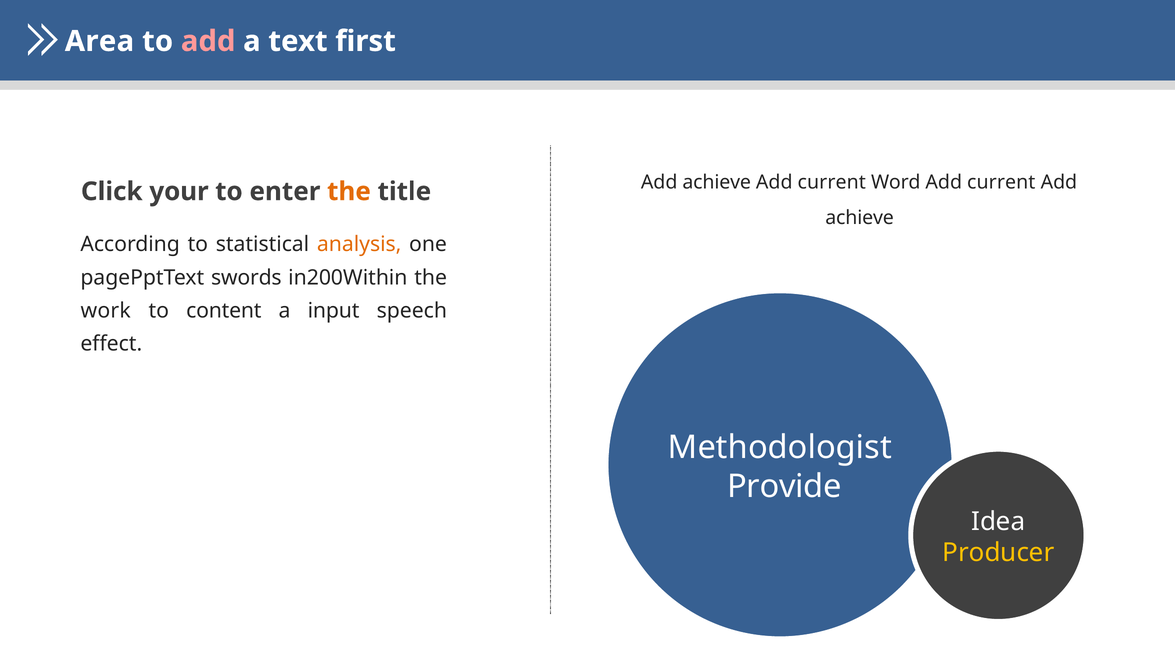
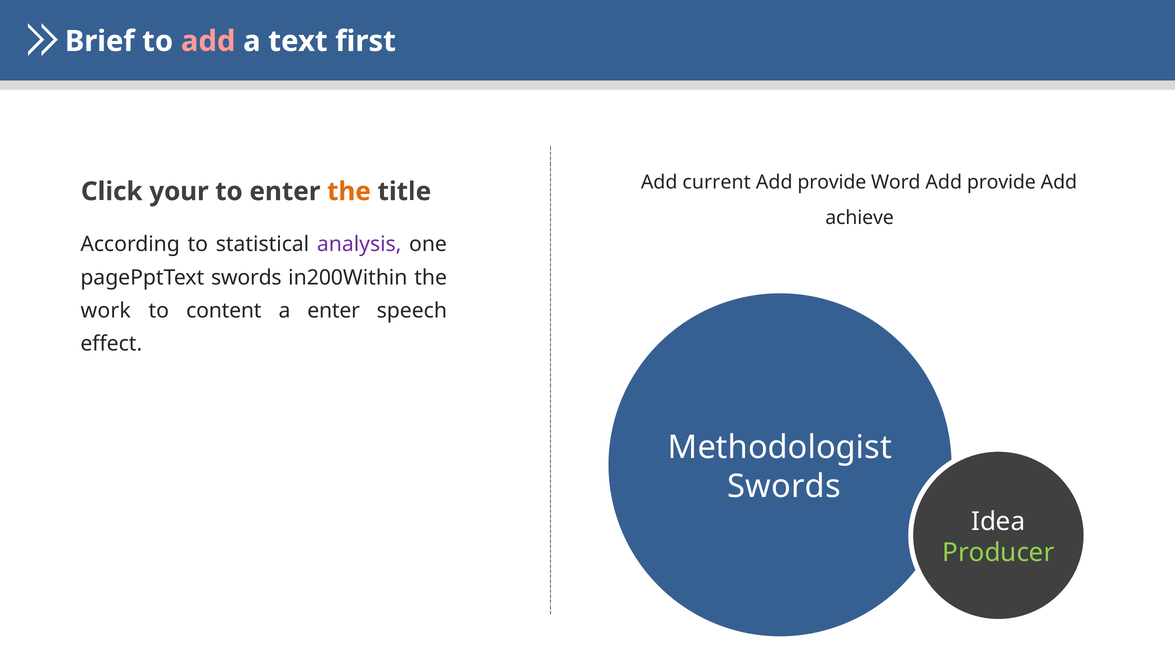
Area: Area -> Brief (100, 41)
achieve: achieve -> current (717, 182)
current: current -> provide (832, 182)
Word Add current: current -> provide (1001, 182)
analysis colour: orange -> purple (359, 244)
a input: input -> enter (334, 311)
Provide: Provide -> Swords (784, 487)
Producer colour: yellow -> light green (998, 553)
